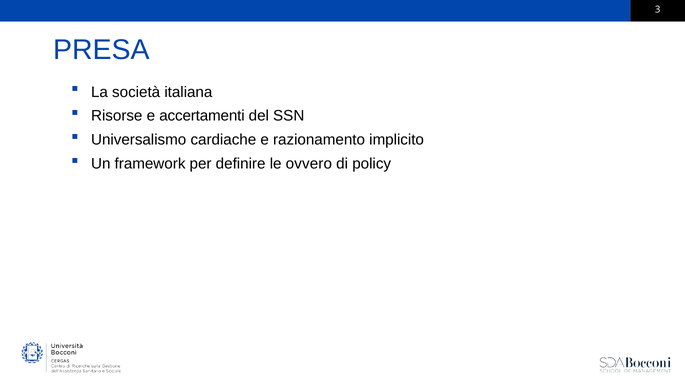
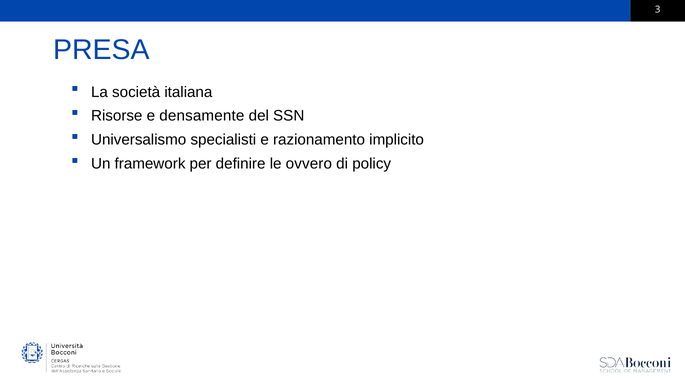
accertamenti: accertamenti -> densamente (202, 116)
cardiache: cardiache -> specialisti (223, 140)
